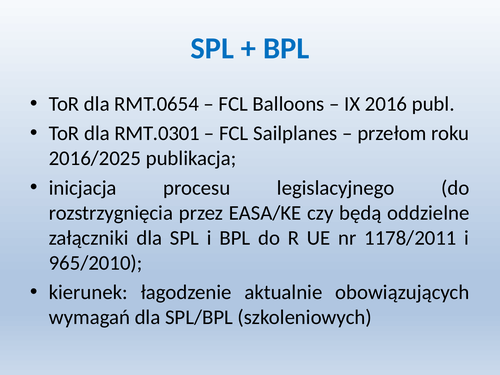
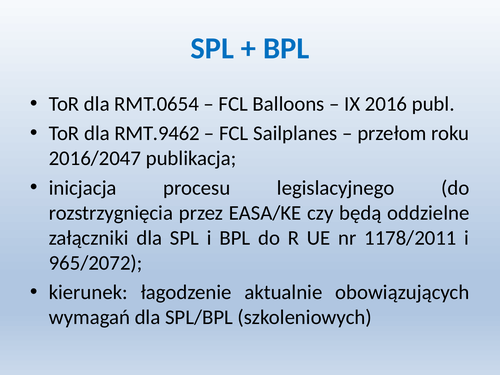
RMT.0301: RMT.0301 -> RMT.9462 (157, 133)
2016/2025: 2016/2025 -> 2016/2047 (95, 158)
965/2010: 965/2010 -> 965/2072 (96, 263)
